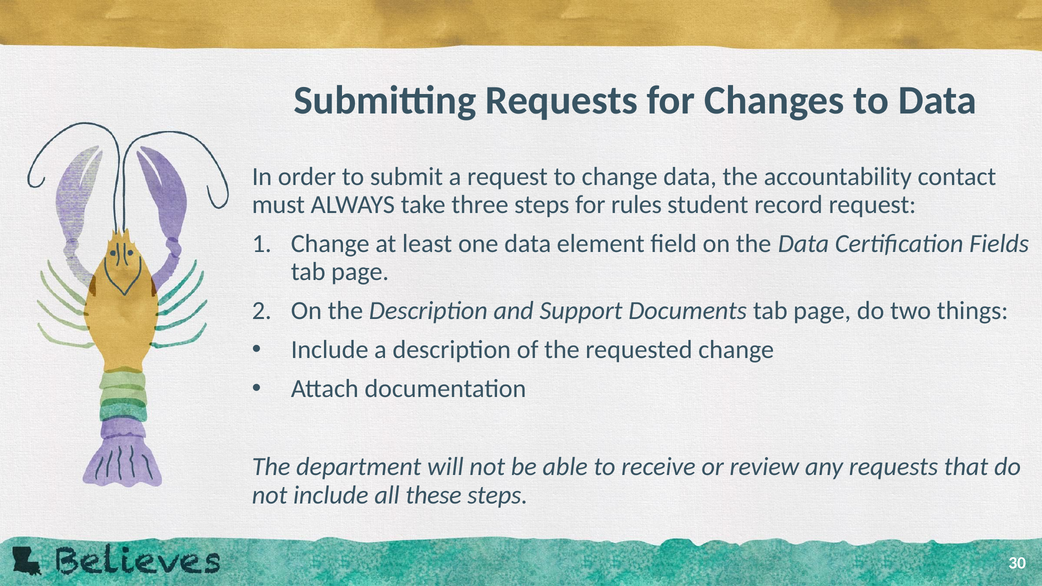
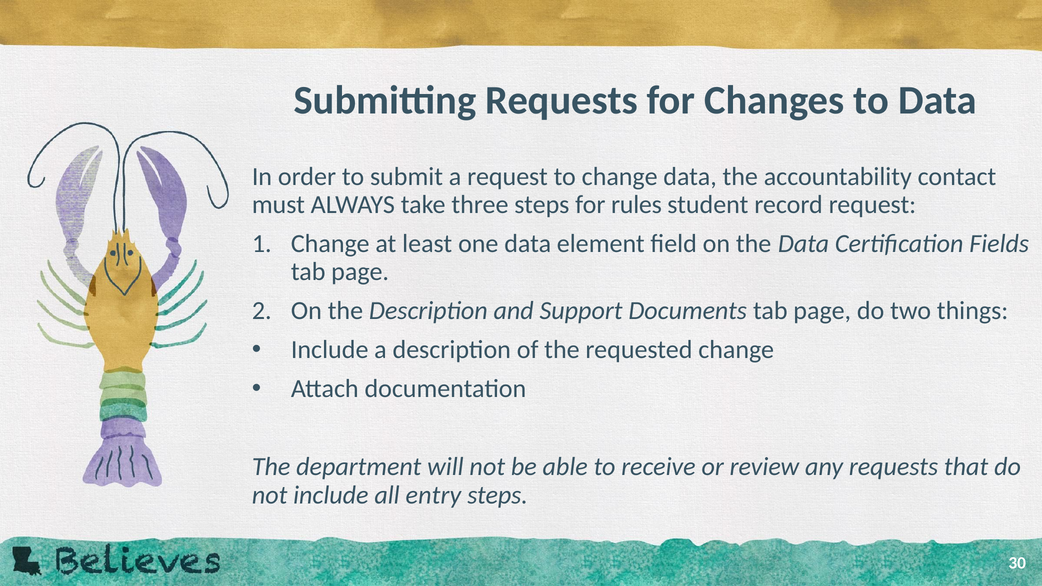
these: these -> entry (433, 495)
